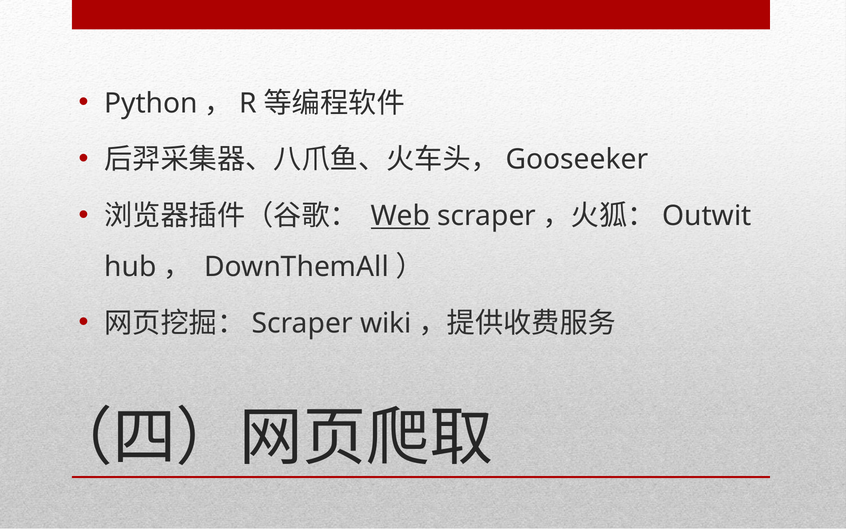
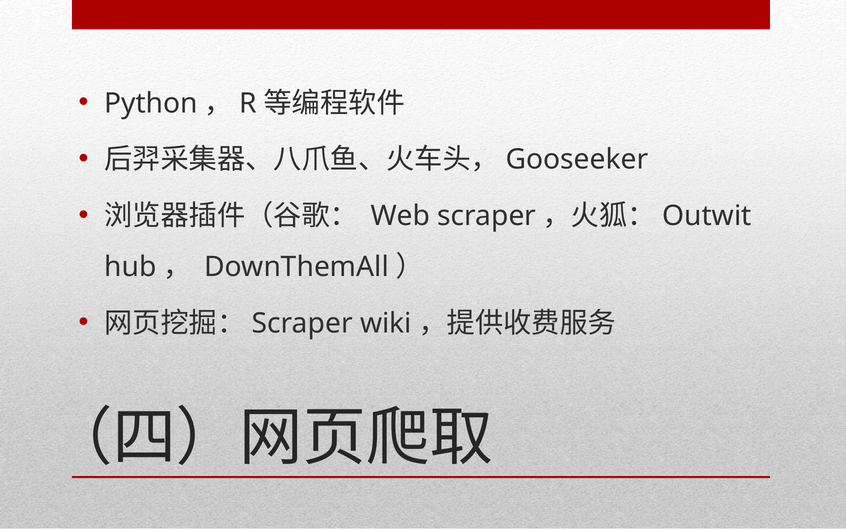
Web underline: present -> none (400, 216)
